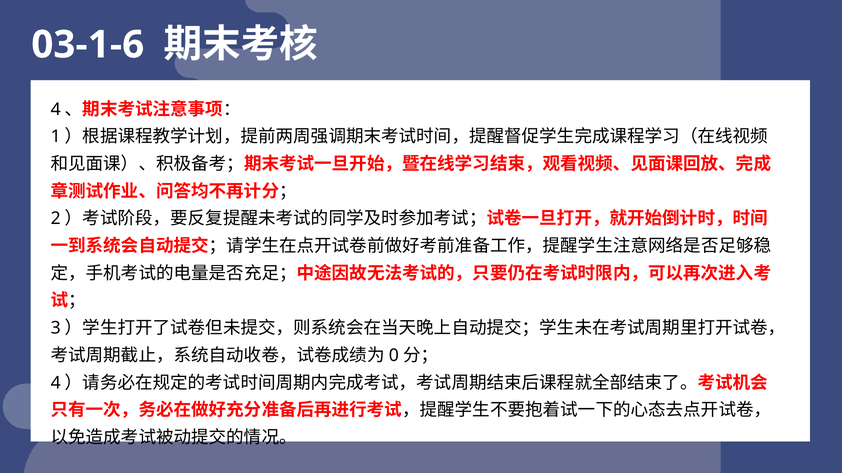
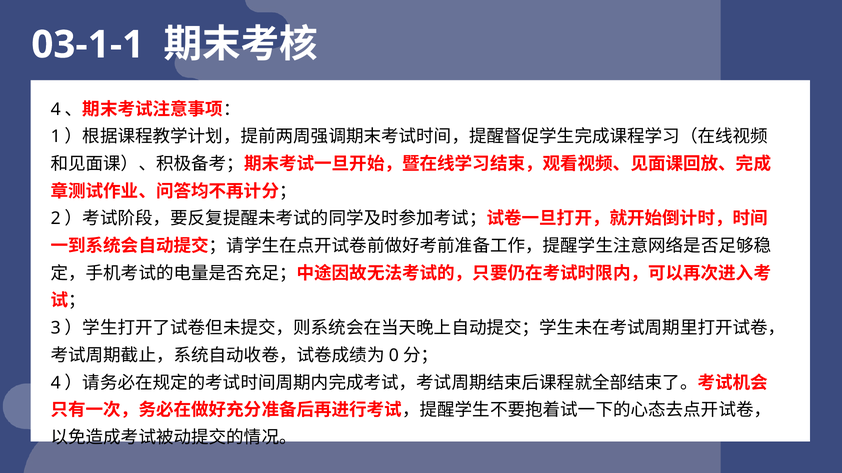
03-1-6: 03-1-6 -> 03-1-1 (88, 45)
